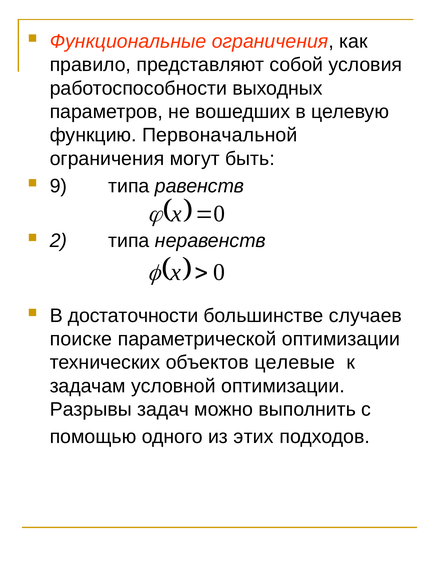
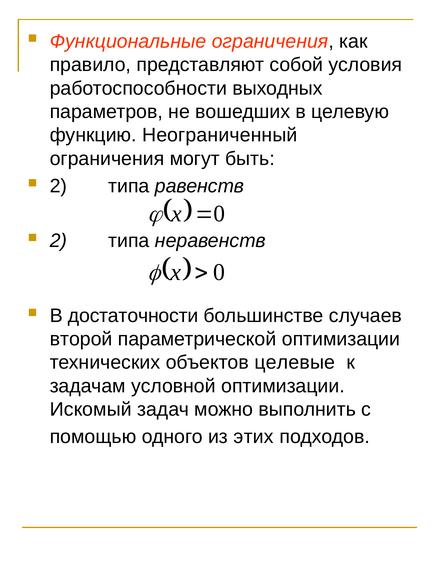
Первоначальной: Первоначальной -> Неограниченный (220, 135)
9: 9 -> 2 (58, 186)
поиске: поиске -> второй (81, 339)
Разрывы: Разрывы -> Искомый (91, 409)
